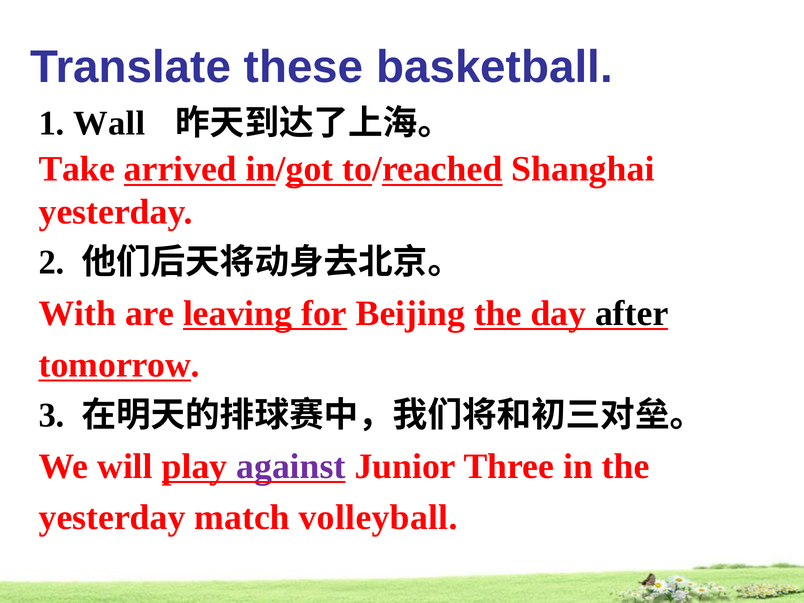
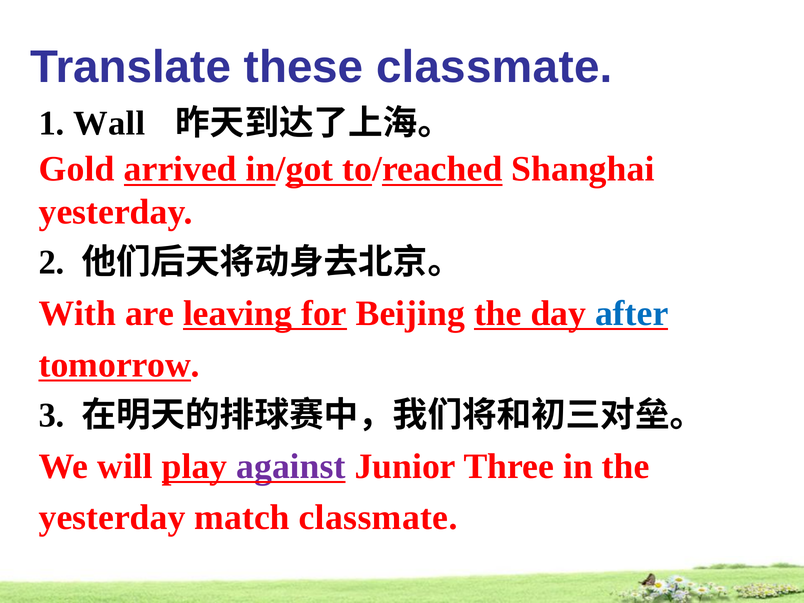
these basketball: basketball -> classmate (494, 67)
Take: Take -> Gold (77, 169)
after colour: black -> blue (632, 313)
match volleyball: volleyball -> classmate (378, 518)
